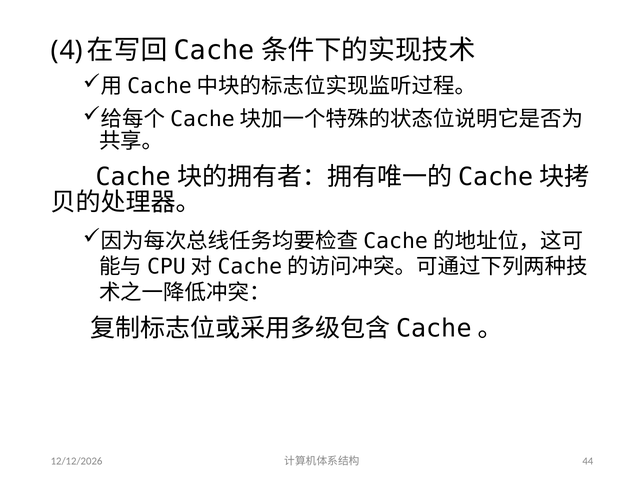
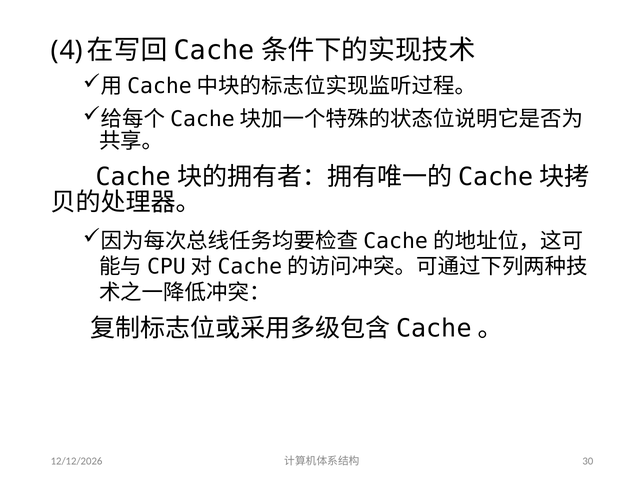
44: 44 -> 30 (588, 461)
